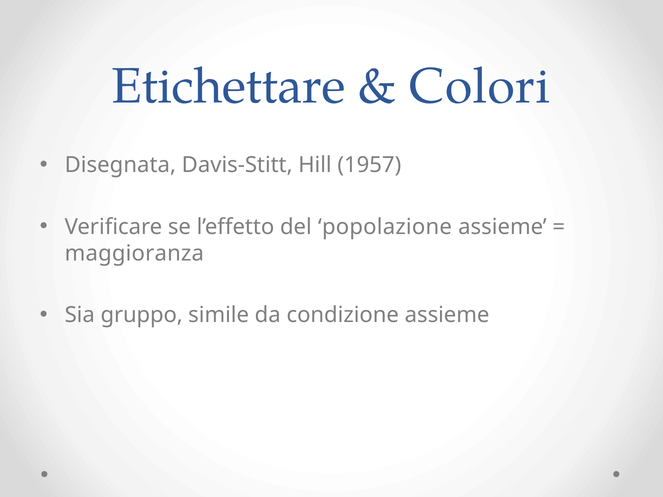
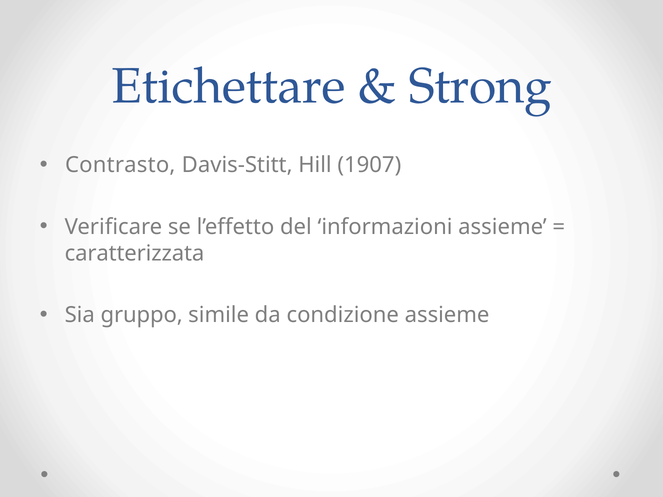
Colori: Colori -> Strong (480, 86)
Disegnata: Disegnata -> Contrasto (120, 165)
1957: 1957 -> 1907 (369, 165)
popolazione: popolazione -> informazioni (385, 227)
maggioranza: maggioranza -> caratterizzata (134, 253)
